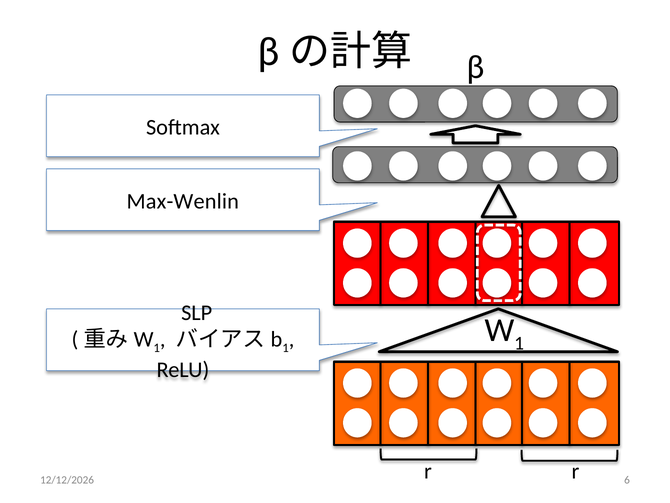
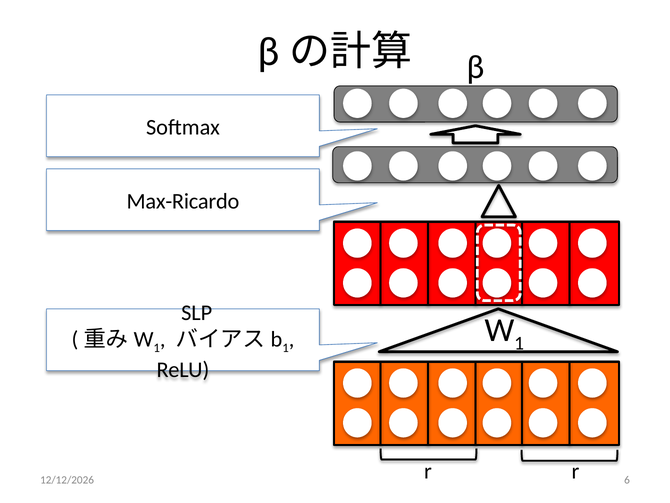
Max-Wenlin: Max-Wenlin -> Max-Ricardo (183, 201)
